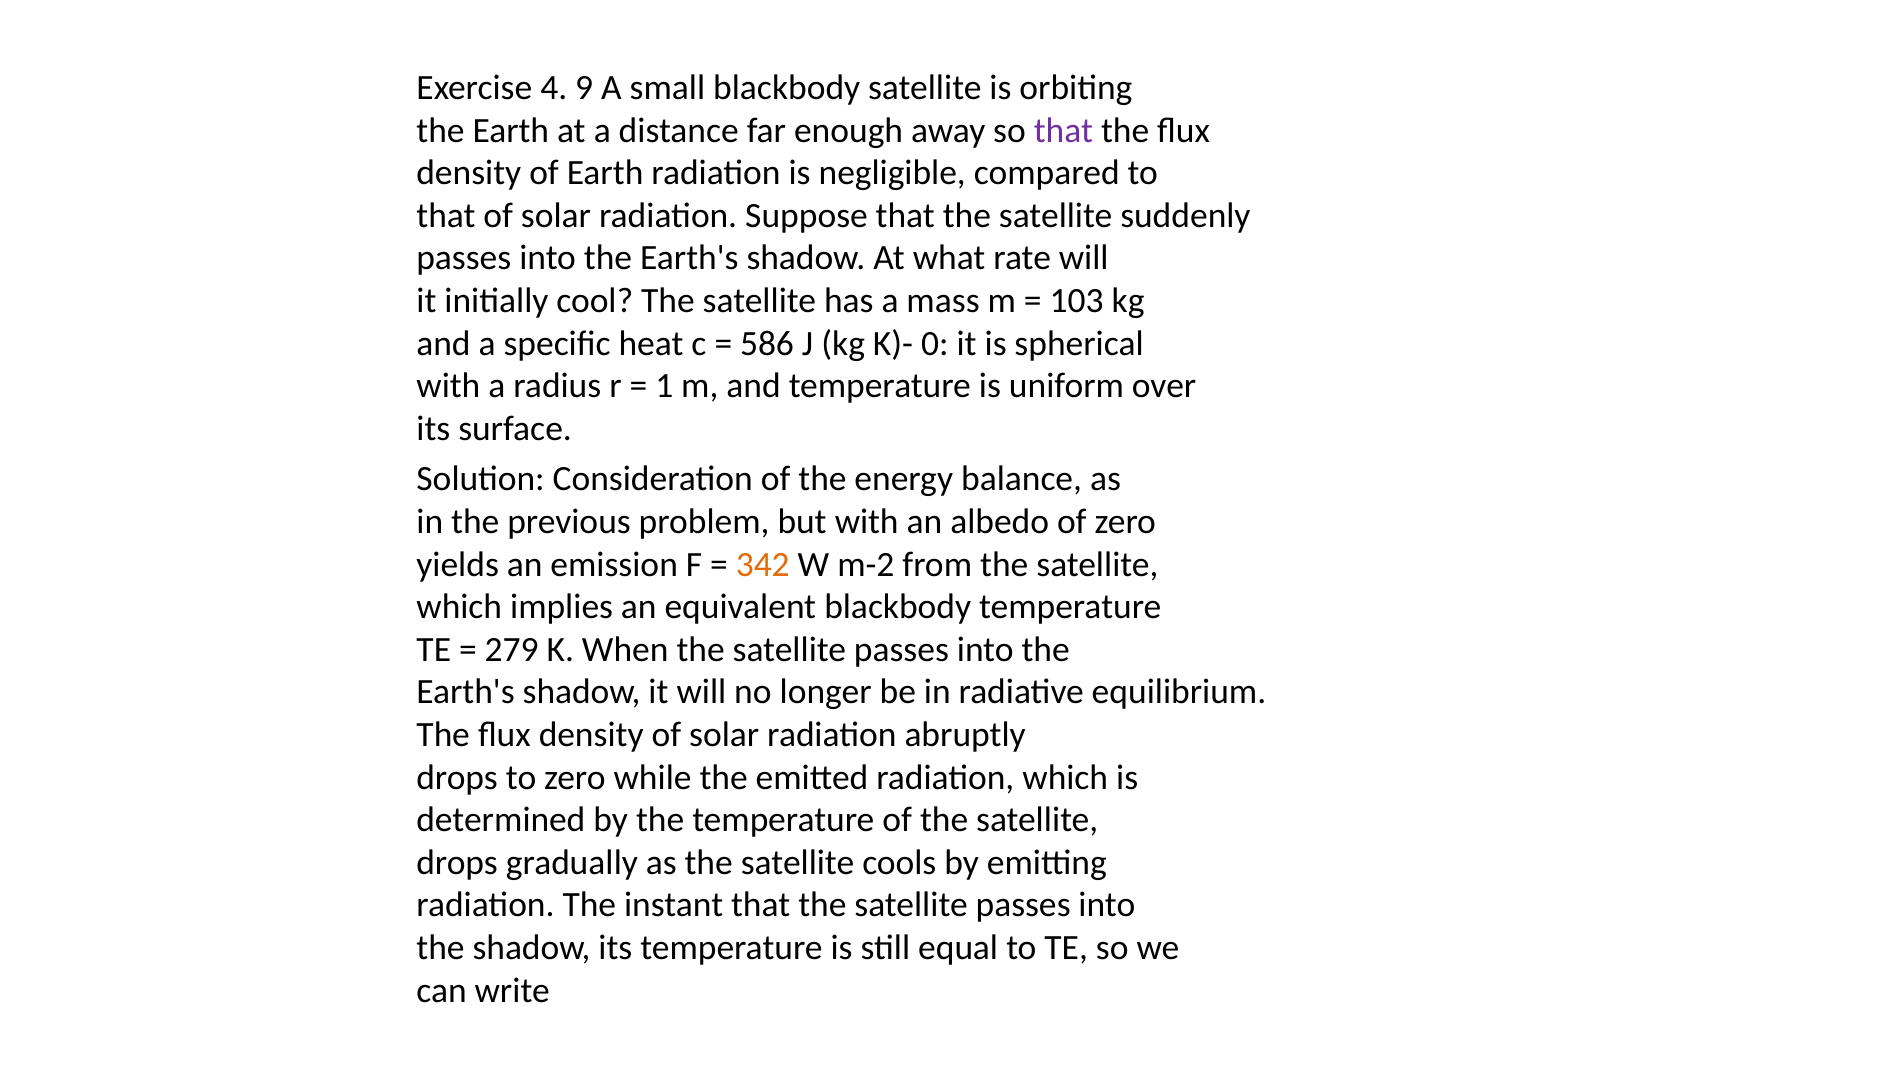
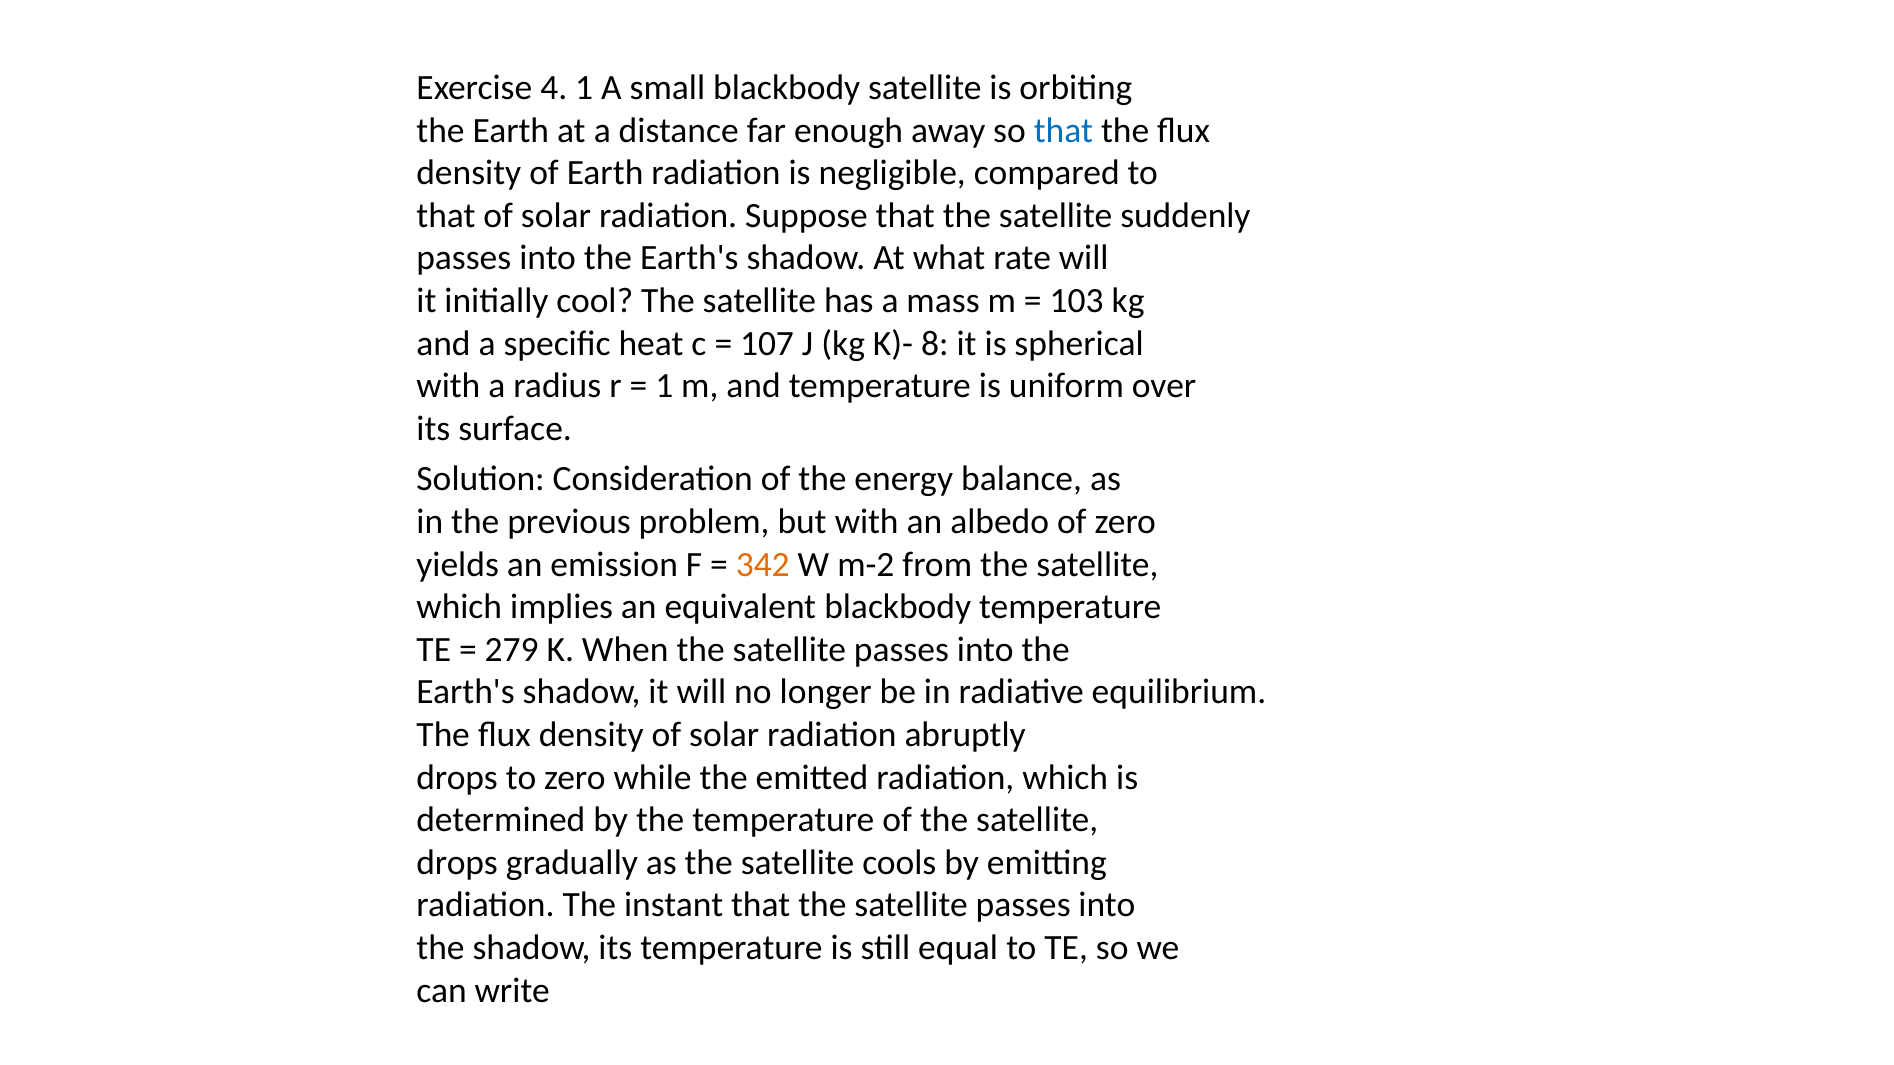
4 9: 9 -> 1 (584, 88)
that colour: purple -> blue (1063, 130)
586: 586 -> 107 (767, 343)
0: 0 -> 8 (935, 343)
